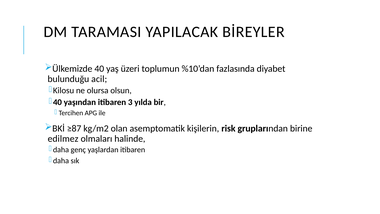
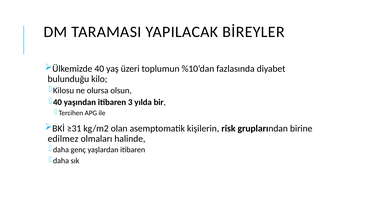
acil: acil -> kilo (99, 79)
≥87: ≥87 -> ≥31 (74, 128)
